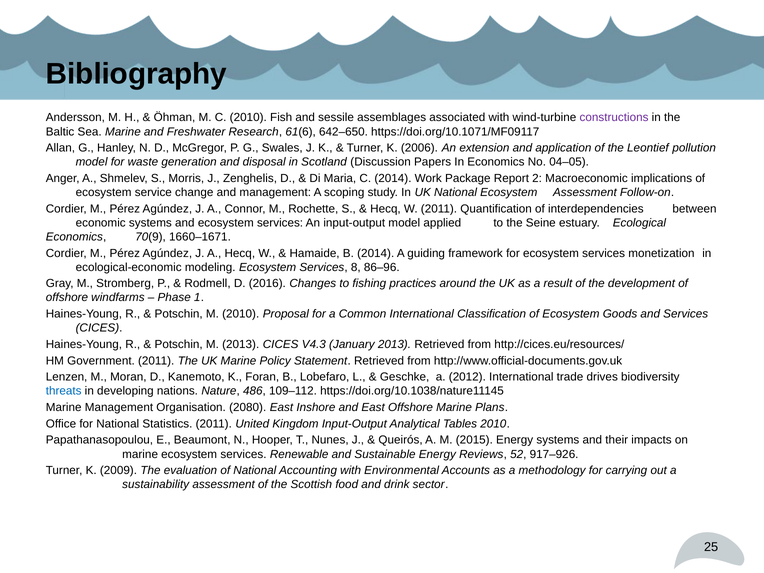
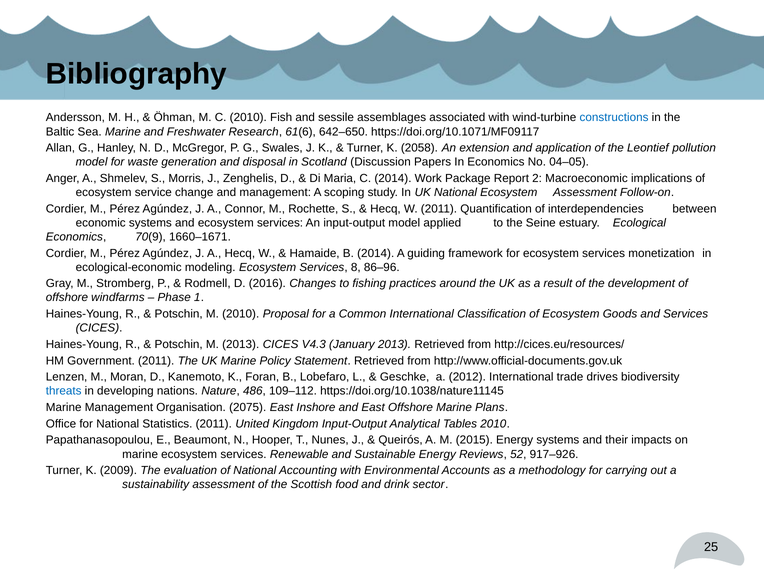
constructions colour: purple -> blue (614, 118)
2006: 2006 -> 2058 (419, 148)
2080: 2080 -> 2075 (248, 407)
